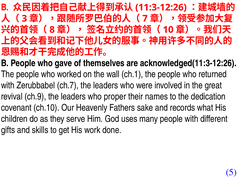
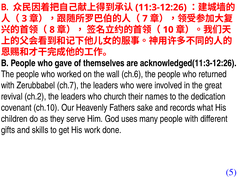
ch.1: ch.1 -> ch.6 (132, 74)
ch.9: ch.9 -> ch.2 (35, 96)
proper: proper -> church (115, 96)
